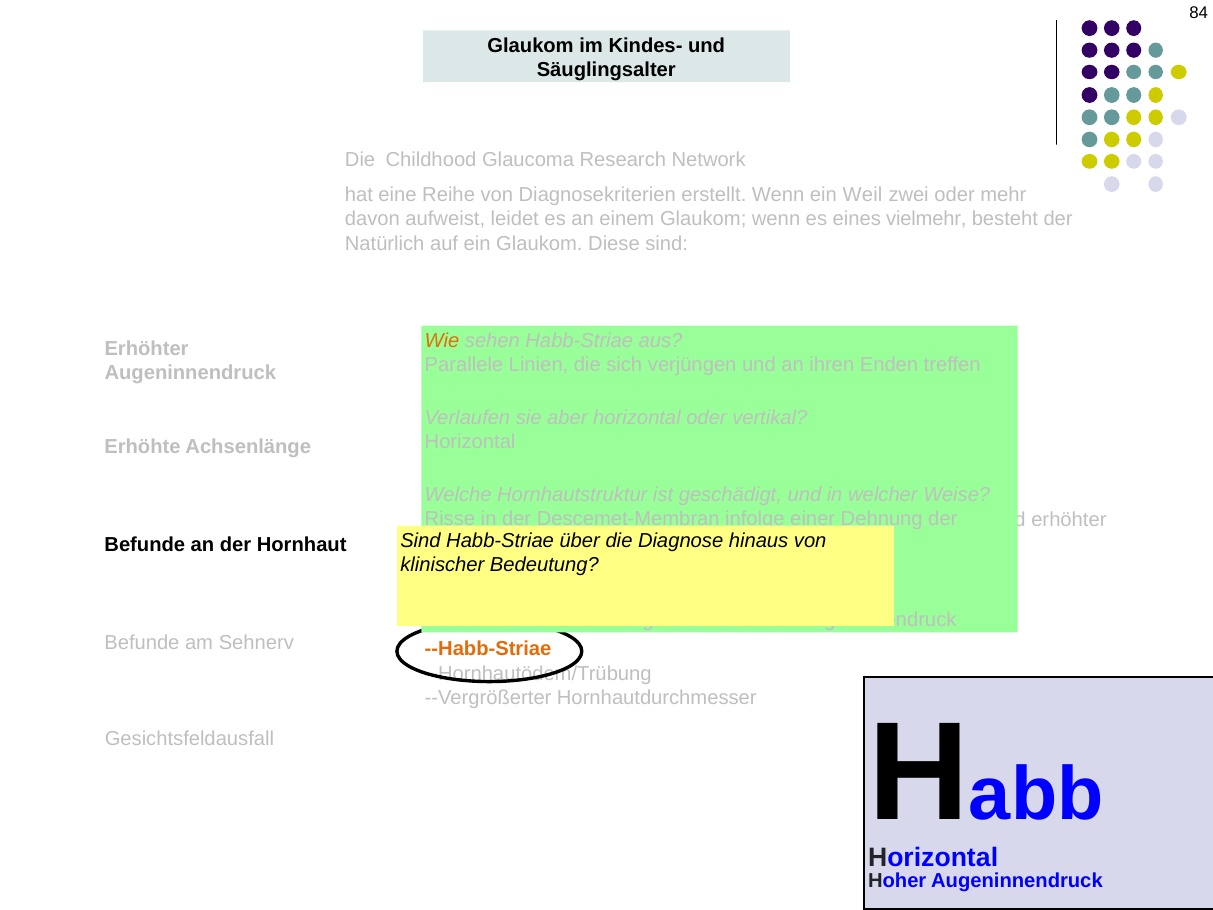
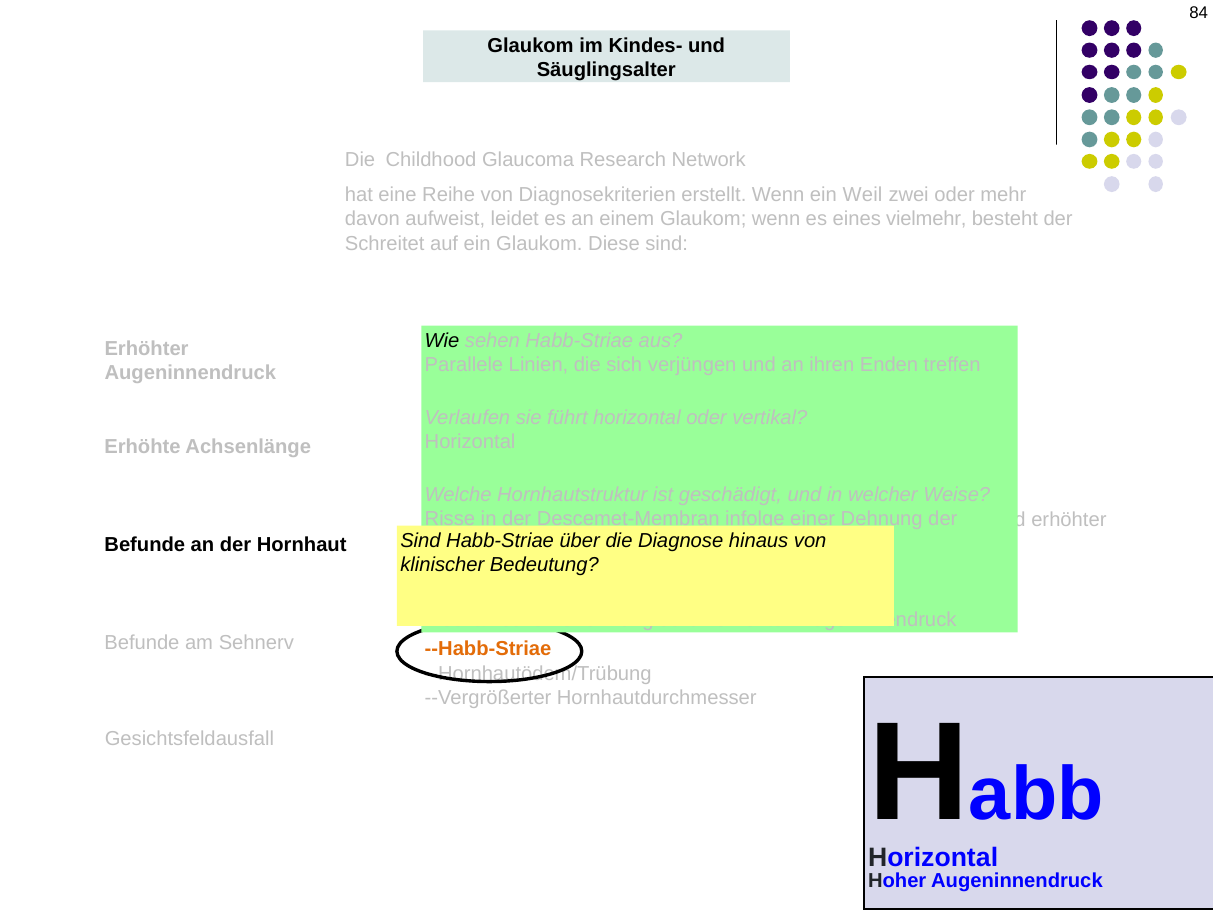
Natürlich: Natürlich -> Schreitet (385, 243)
Wie colour: orange -> black (442, 341)
sie aber: aber -> führt (567, 418)
